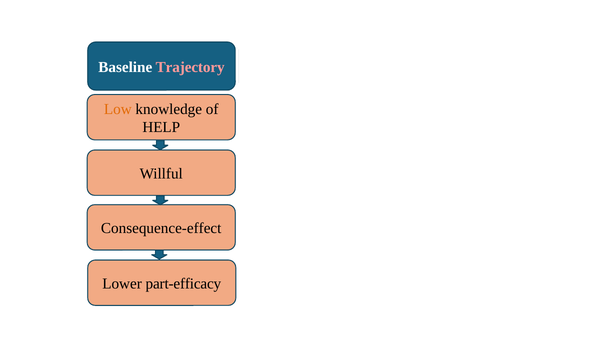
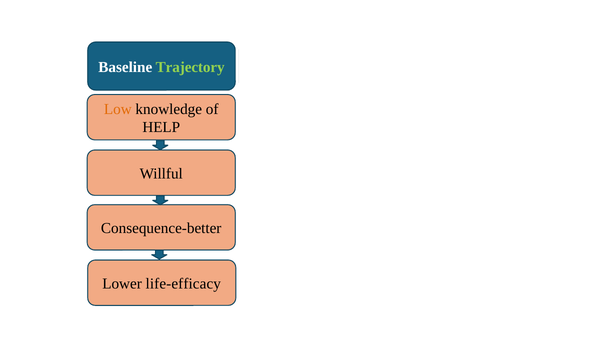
Trajectory colour: pink -> light green (190, 67)
Consequence-effect: Consequence-effect -> Consequence-better (161, 228)
part-efficacy: part-efficacy -> life-efficacy (183, 283)
